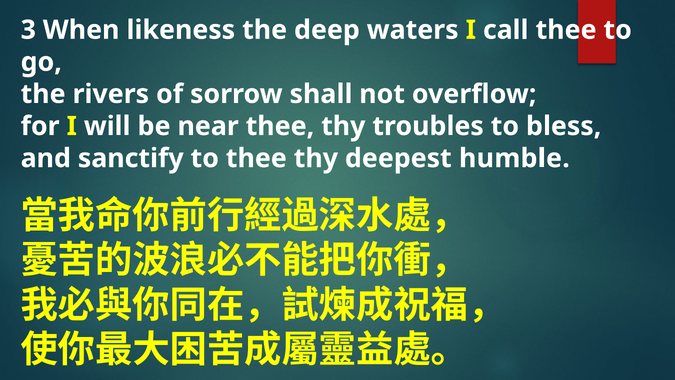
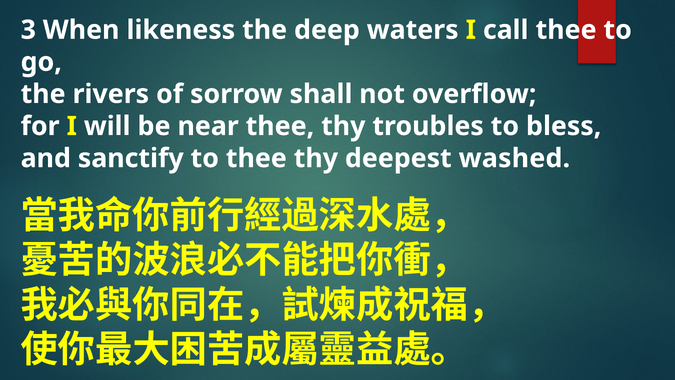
humble: humble -> washed (514, 158)
